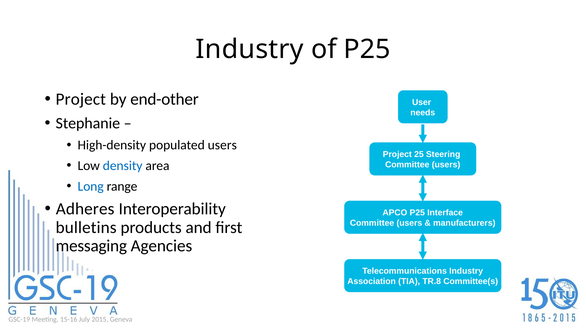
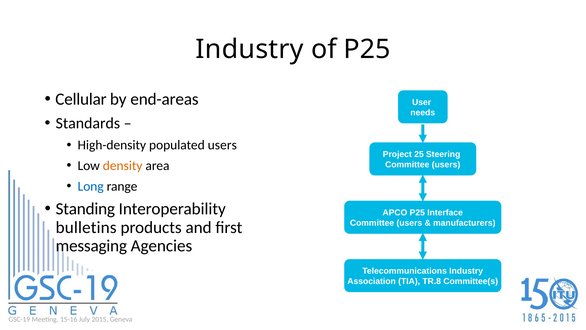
Project: Project -> Cellular (81, 99)
end-other: end-other -> end-areas (164, 99)
Stephanie: Stephanie -> Standards (88, 123)
density colour: blue -> orange (123, 166)
Adheres: Adheres -> Standing (85, 209)
